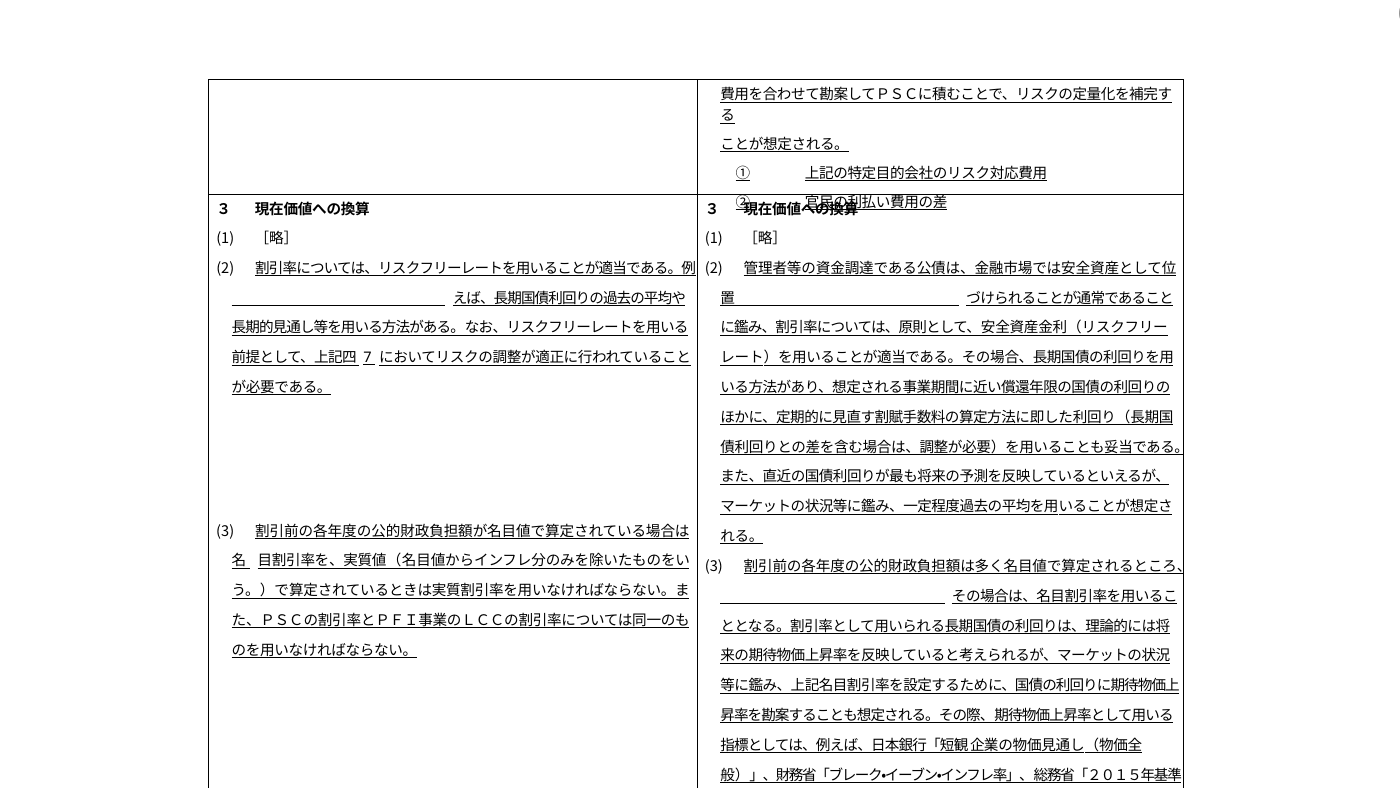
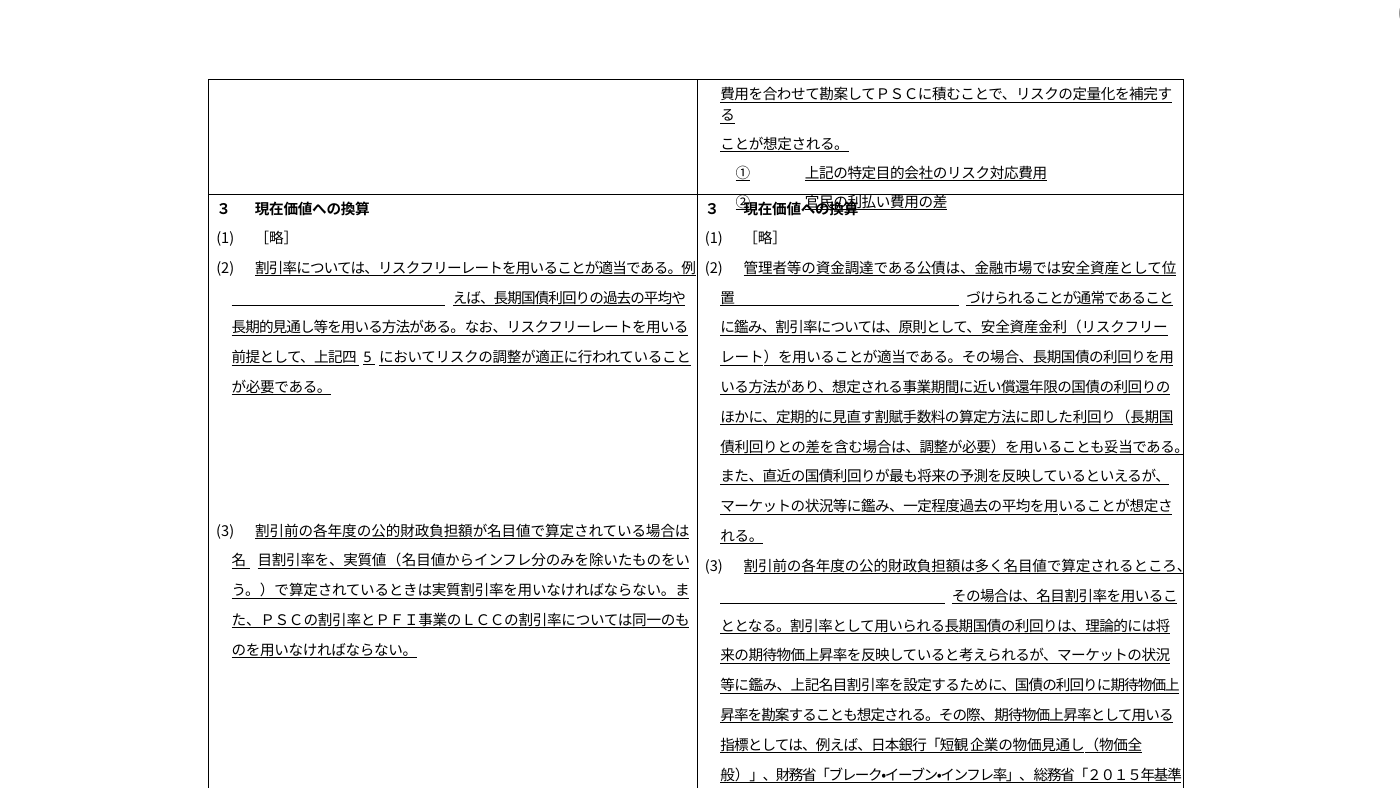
7: 7 -> 5 (368, 358)
